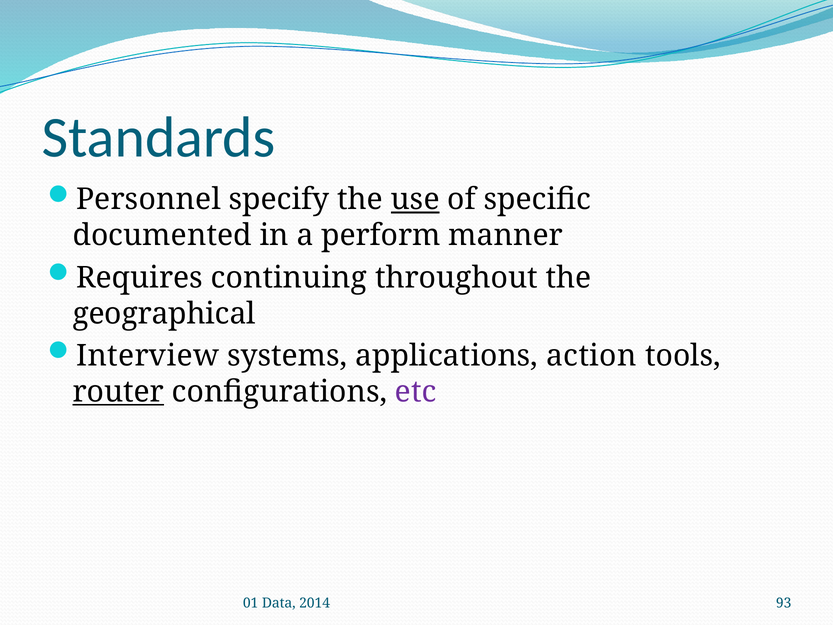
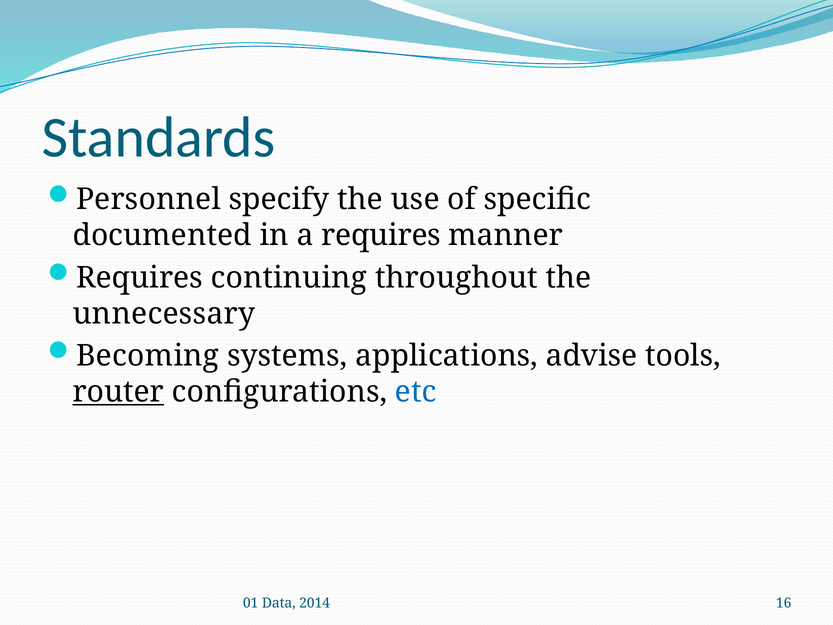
use underline: present -> none (415, 199)
a perform: perform -> requires (381, 235)
geographical: geographical -> unnecessary (164, 314)
Interview: Interview -> Becoming (148, 356)
action: action -> advise (592, 356)
etc colour: purple -> blue (416, 392)
93: 93 -> 16 (784, 603)
